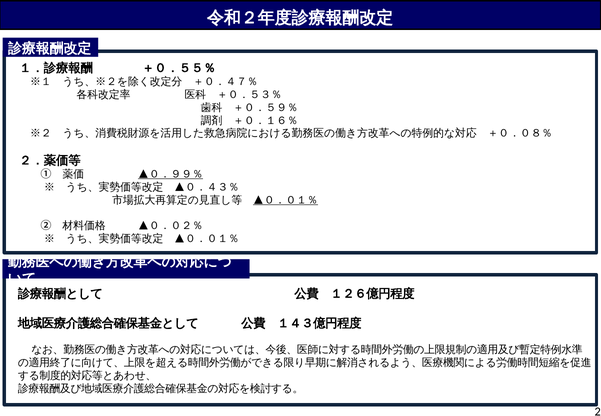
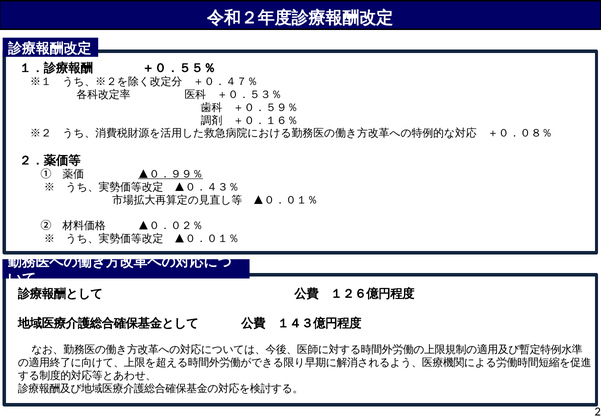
▲０．０１％ underline: present -> none (286, 200)
